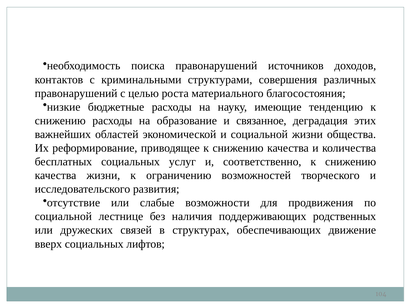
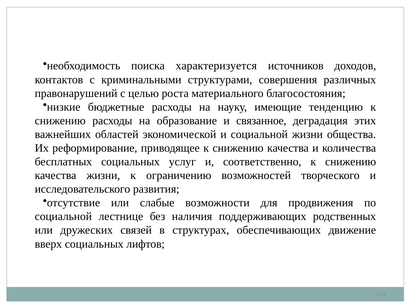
поиска правонарушений: правонарушений -> характеризуется (216, 66)
